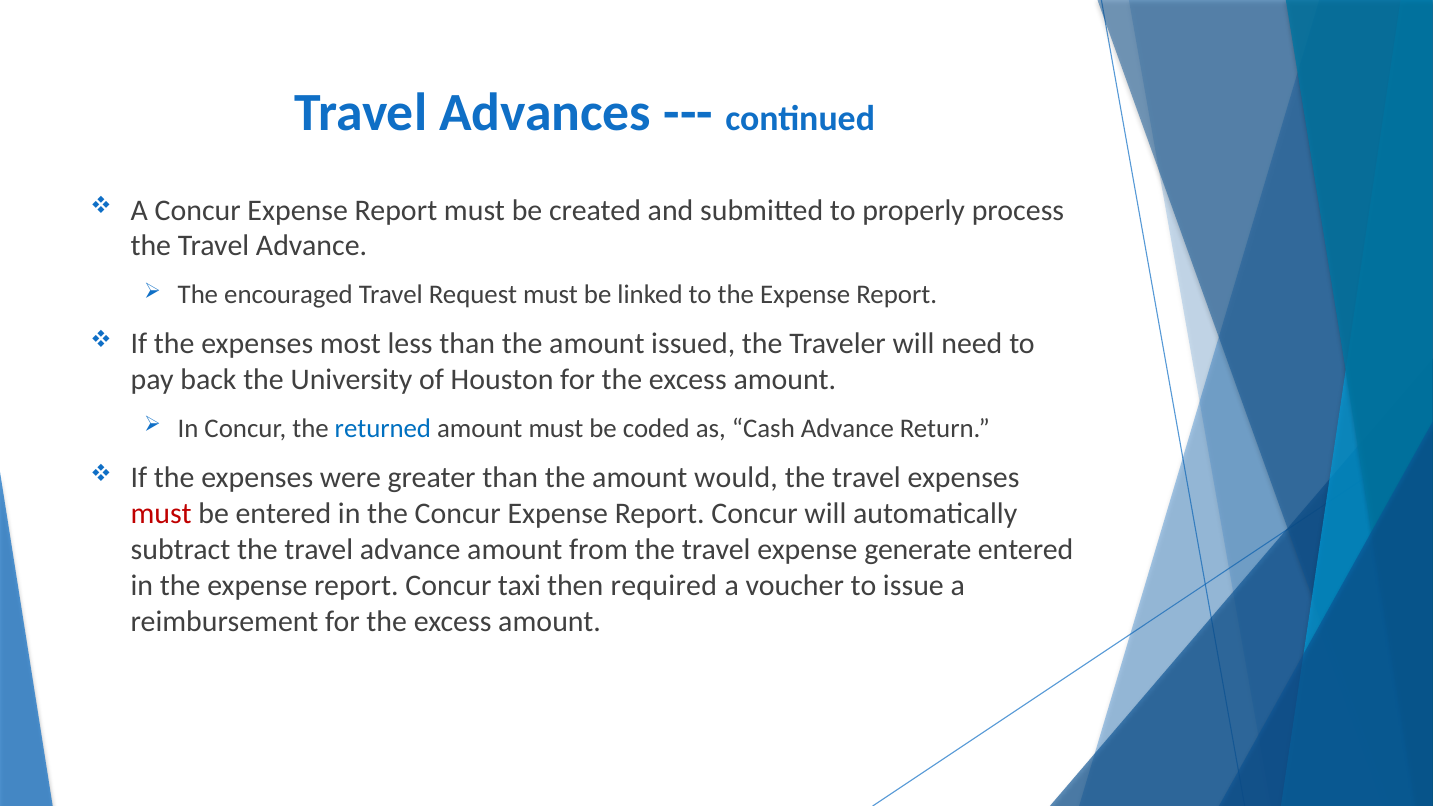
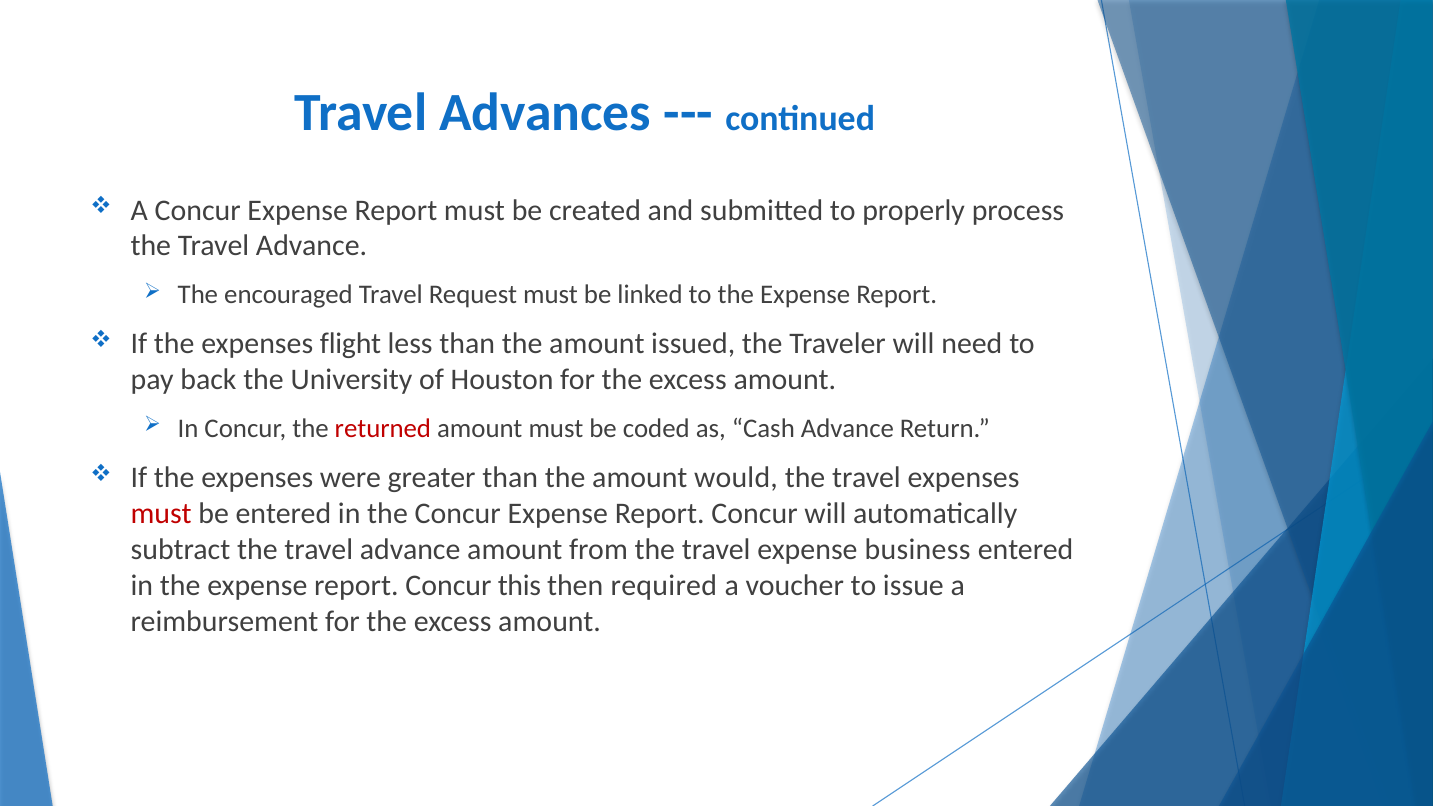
most: most -> flight (351, 344)
returned colour: blue -> red (383, 429)
generate: generate -> business (918, 550)
taxi: taxi -> this (519, 586)
